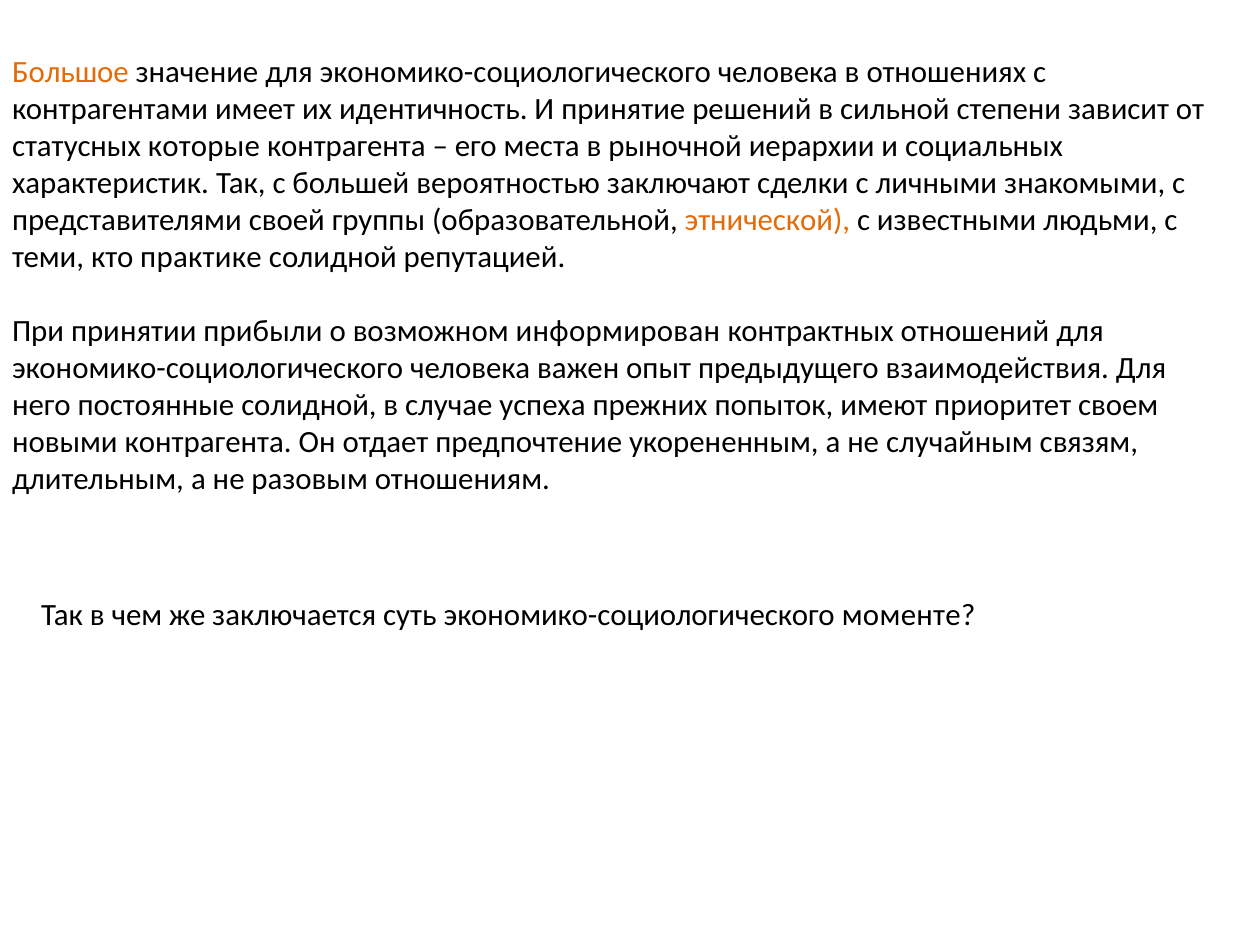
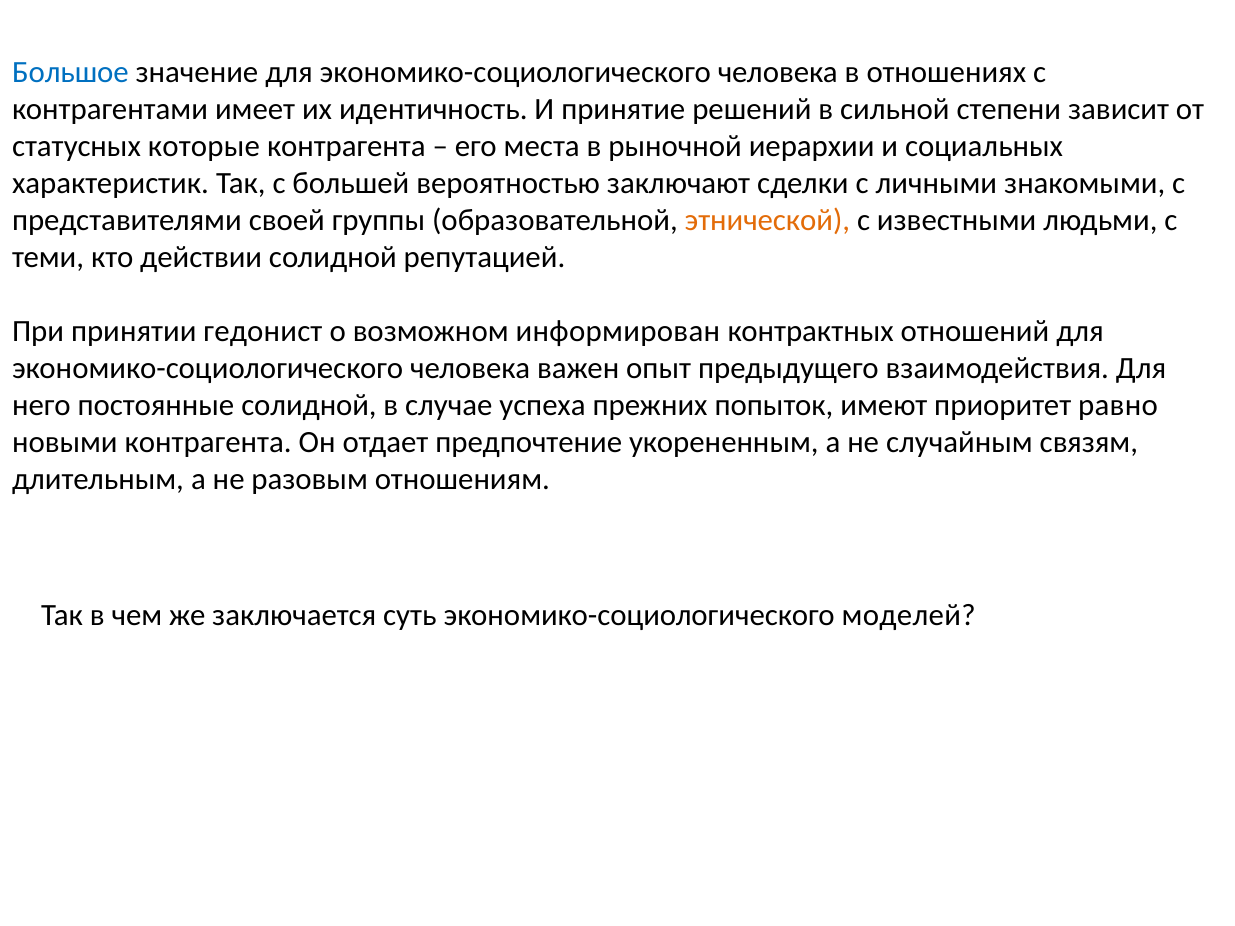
Большое colour: orange -> blue (70, 72)
практике: практике -> действии (201, 257)
прибыли: прибыли -> гедонист (263, 331)
своем: своем -> равно (1118, 406)
моменте: моменте -> моделей (909, 615)
